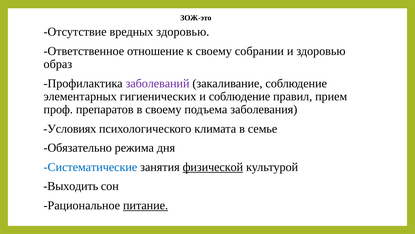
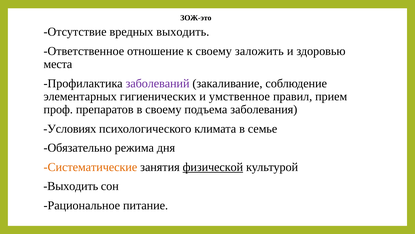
вредных здоровью: здоровью -> выходить (183, 32)
собрании: собрании -> заложить (259, 51)
образ: образ -> места (58, 64)
и соблюдение: соблюдение -> умственное (239, 96)
Систематические colour: blue -> orange (90, 167)
питание underline: present -> none (146, 205)
